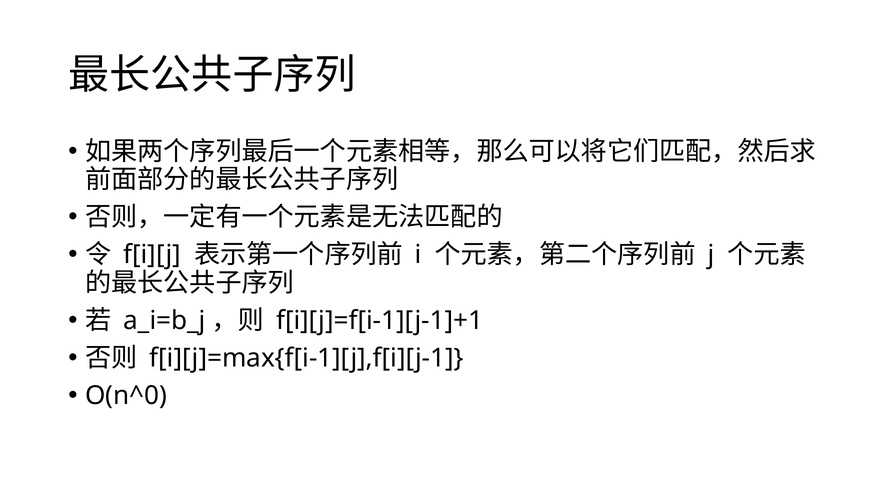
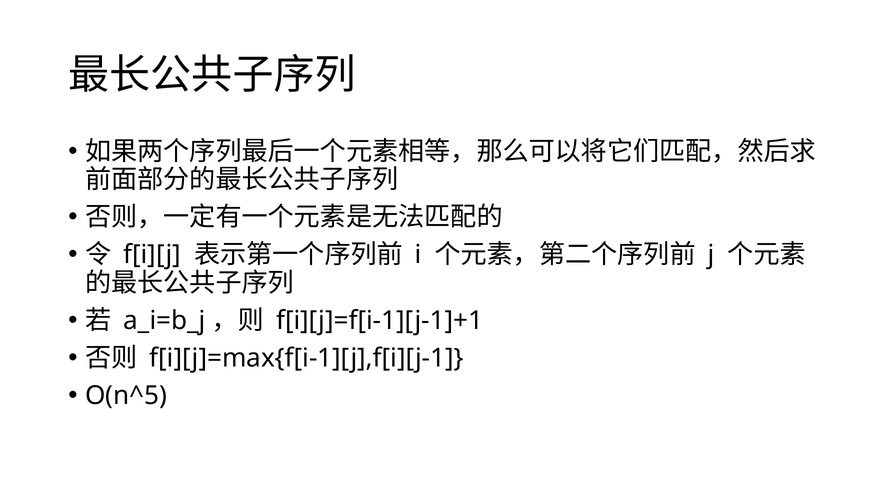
O(n^0: O(n^0 -> O(n^5 (126, 396)
